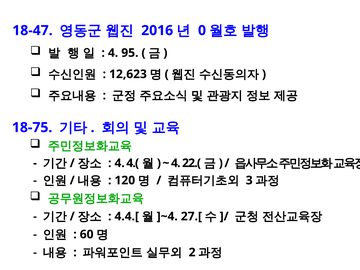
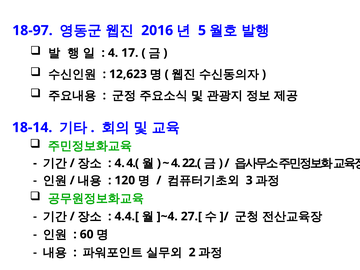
18-47: 18-47 -> 18-97 (32, 30)
0: 0 -> 5 (202, 30)
95: 95 -> 17 (130, 53)
18-75: 18-75 -> 18-14 (32, 127)
